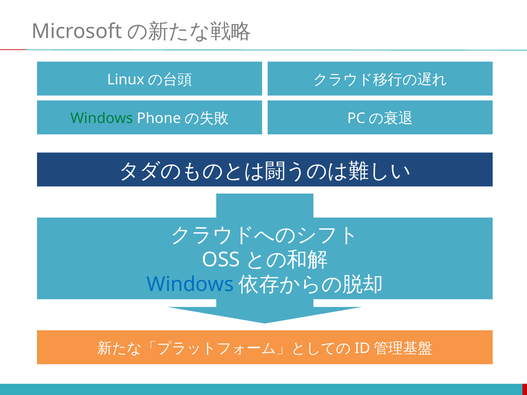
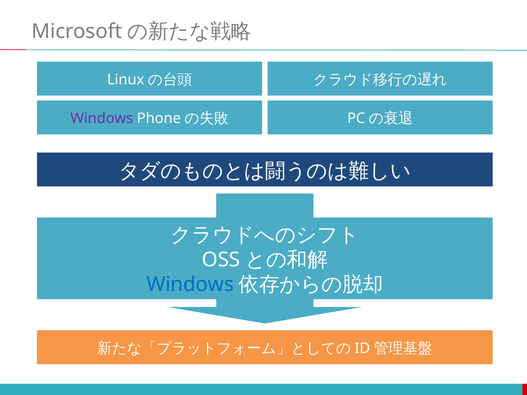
Windows colour: green -> purple (102, 119)
